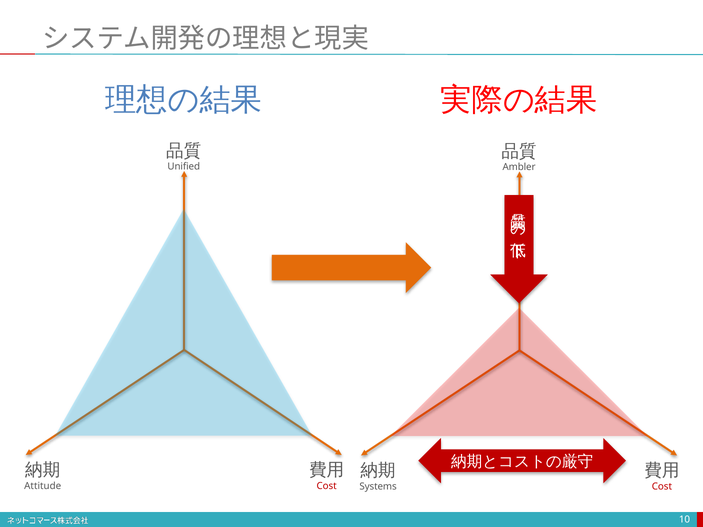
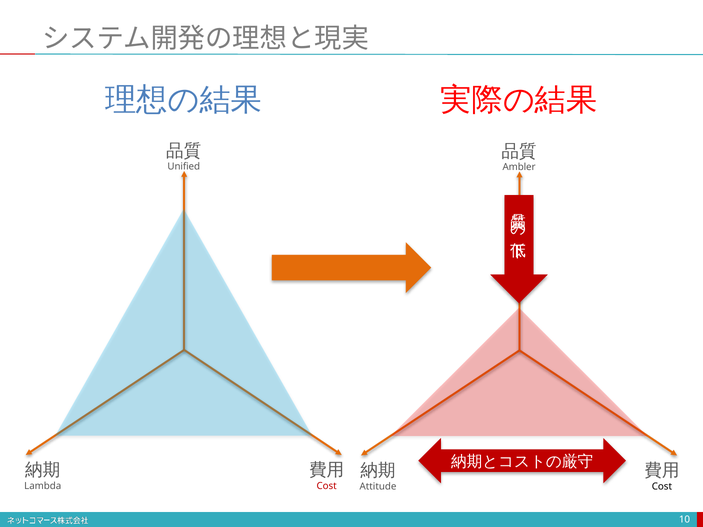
Attitude: Attitude -> Lambda (43, 486)
Systems: Systems -> Attitude (378, 487)
Cost colour: red -> black (662, 487)
